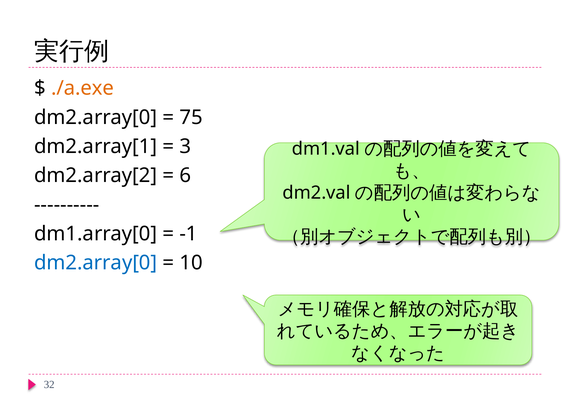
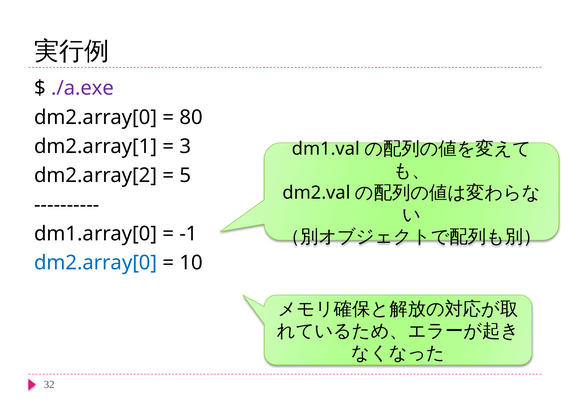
./a.exe colour: orange -> purple (82, 88)
75: 75 -> 80 (191, 117)
6: 6 -> 5 (185, 175)
